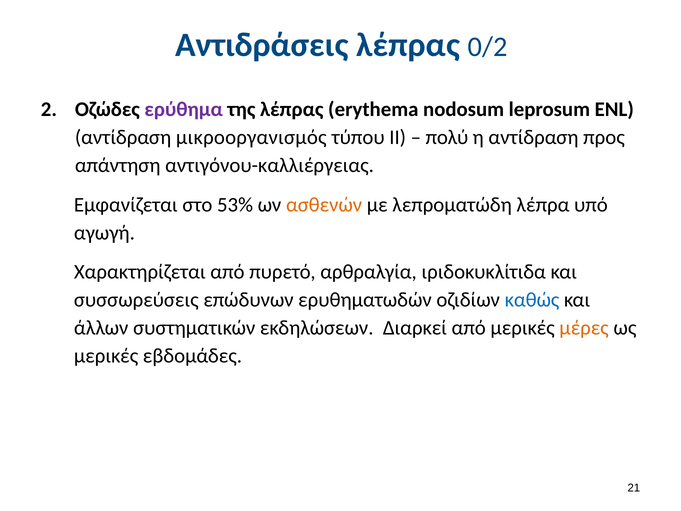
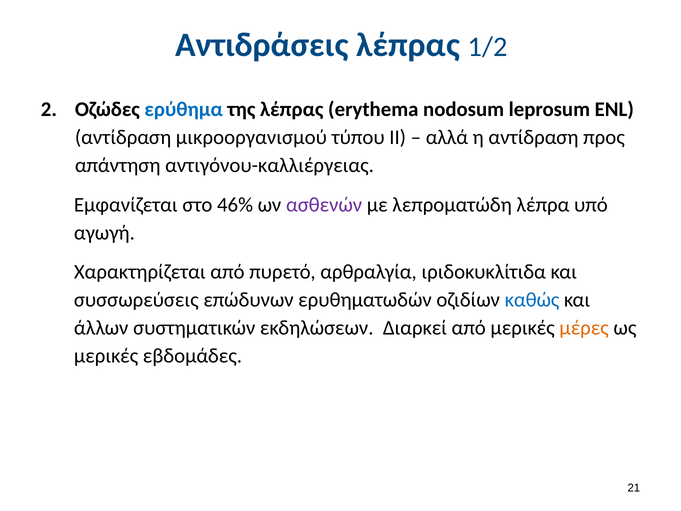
0/2: 0/2 -> 1/2 (488, 47)
ερύθημα colour: purple -> blue (184, 109)
μικροοργανισμός: μικροοργανισμός -> μικροοργανισμού (251, 137)
πολύ: πολύ -> αλλά (447, 137)
53%: 53% -> 46% (235, 205)
ασθενών colour: orange -> purple (324, 205)
